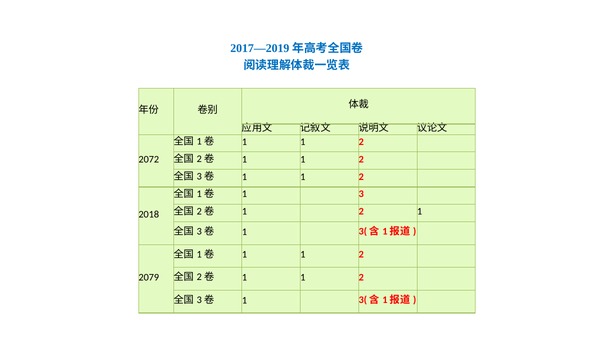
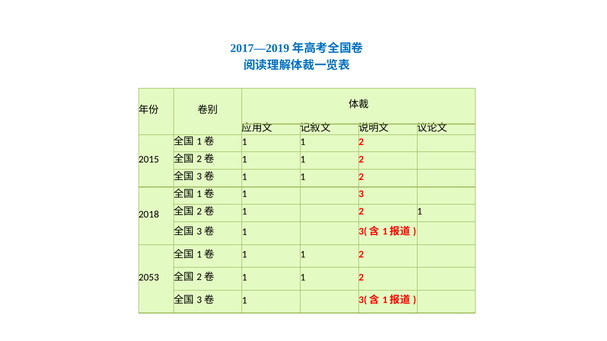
2072: 2072 -> 2015 (149, 160)
2079: 2079 -> 2053 (149, 278)
